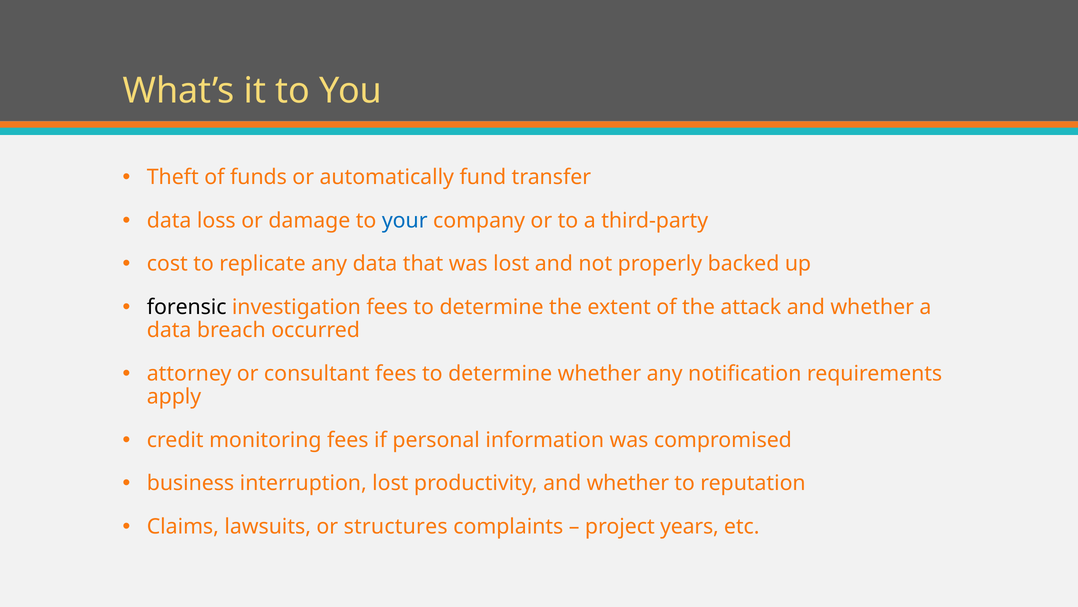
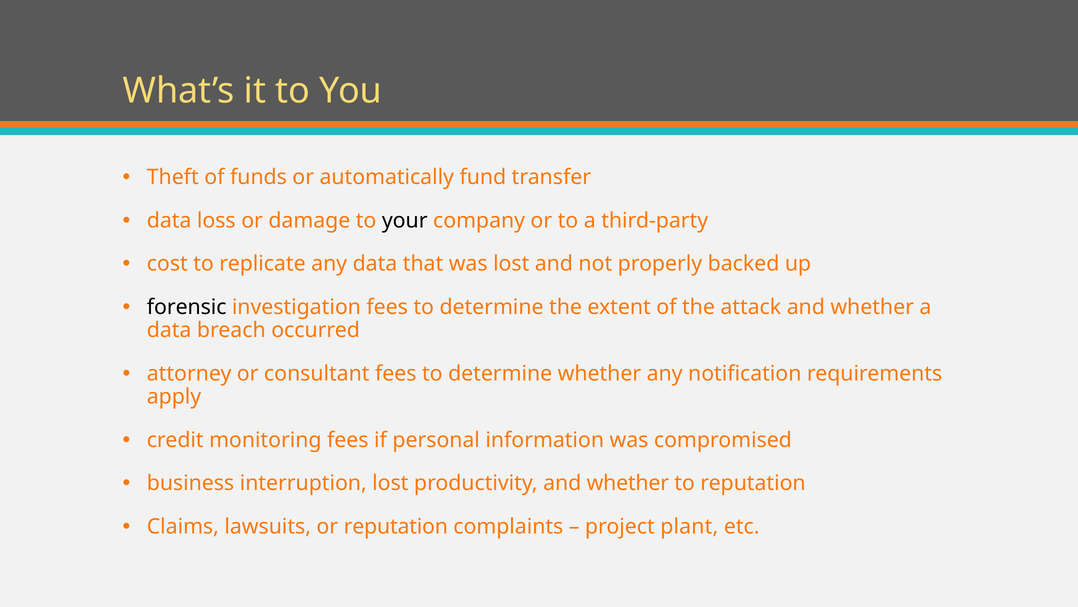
your colour: blue -> black (405, 220)
or structures: structures -> reputation (396, 526)
years: years -> plant (689, 526)
